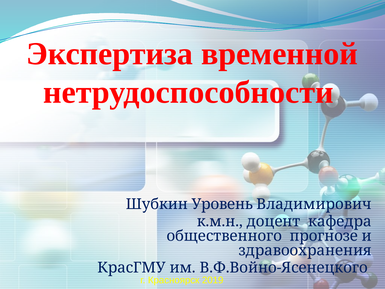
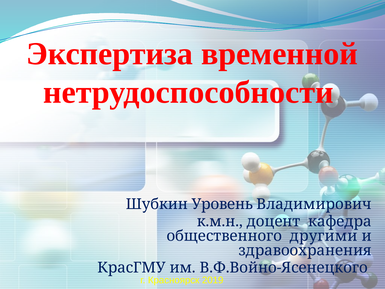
прогнозе: прогнозе -> другими (324, 236)
